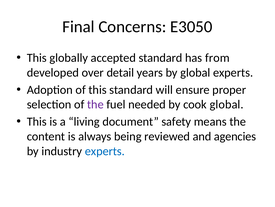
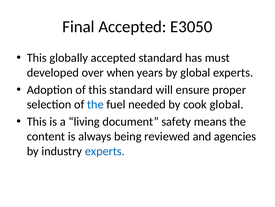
Final Concerns: Concerns -> Accepted (132, 27)
from: from -> must (217, 58)
detail: detail -> when (120, 72)
the colour: purple -> blue (95, 104)
